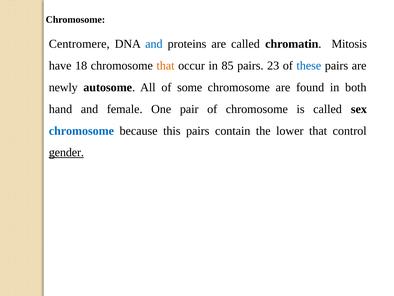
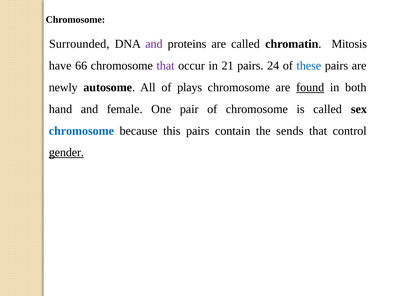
Centromere: Centromere -> Surrounded (79, 44)
and colour: blue -> purple (154, 44)
18: 18 -> 66 (81, 66)
that colour: orange -> purple (166, 66)
85: 85 -> 21 (228, 66)
23: 23 -> 24 (273, 66)
some: some -> plays (190, 87)
found underline: none -> present (310, 87)
lower: lower -> sends (290, 131)
